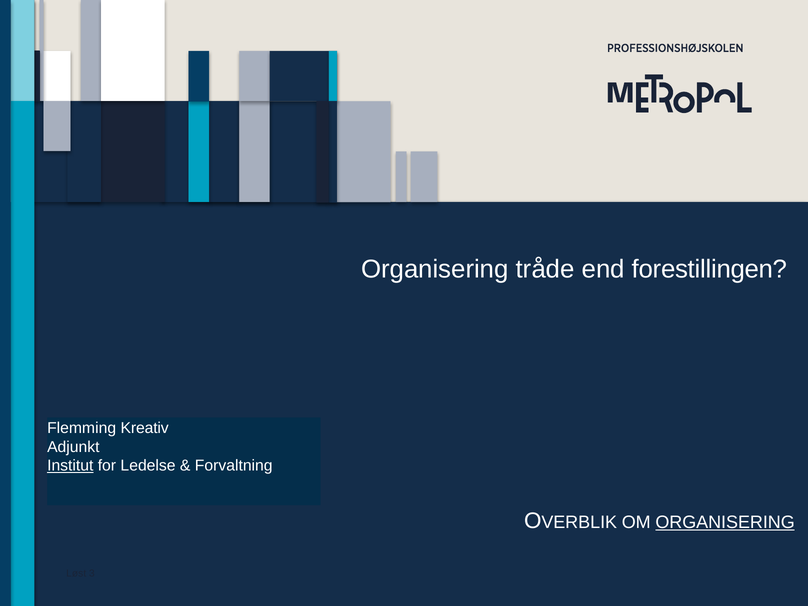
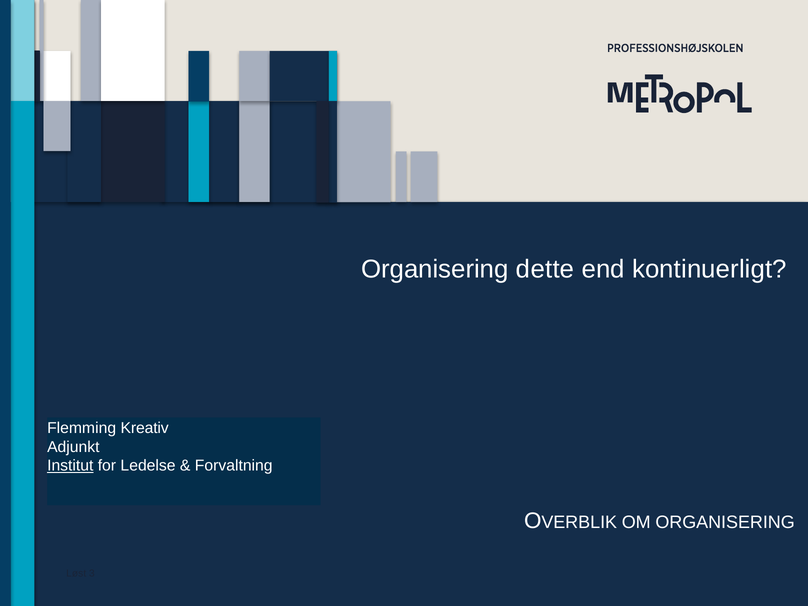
tråde: tråde -> dette (545, 269)
forestillingen: forestillingen -> kontinuerligt (709, 269)
ORGANISERING underline: present -> none (725, 522)
